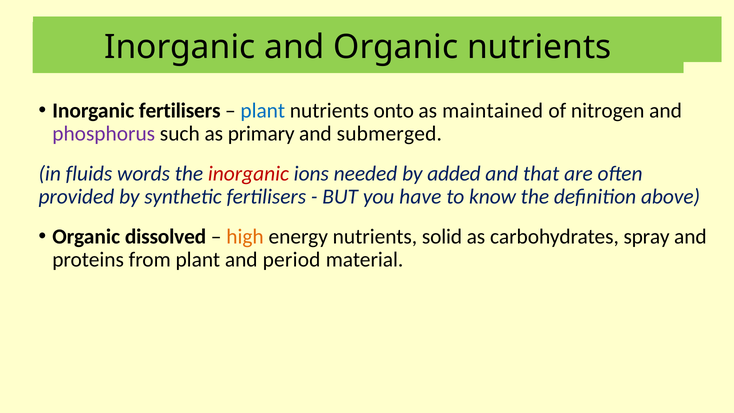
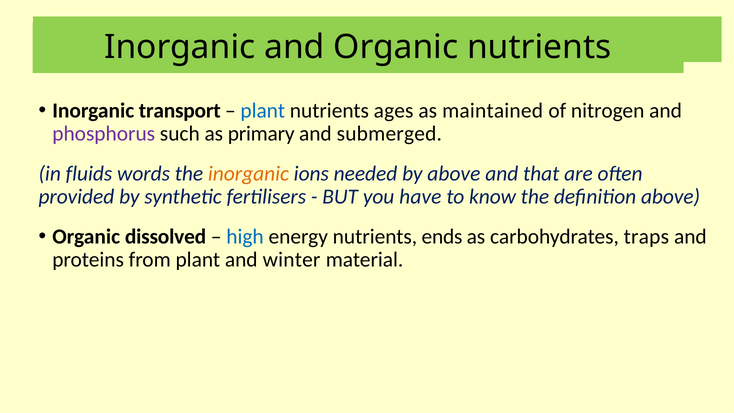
Inorganic fertilisers: fertilisers -> transport (180, 110)
onto: onto -> ages (394, 110)
inorganic colour: red -> orange (248, 173)
by added: added -> above (454, 173)
high colour: orange -> blue (245, 236)
solid: solid -> ends (442, 236)
spray: spray -> traps (646, 236)
period: period -> winter (292, 260)
